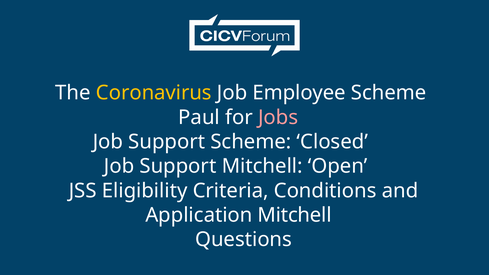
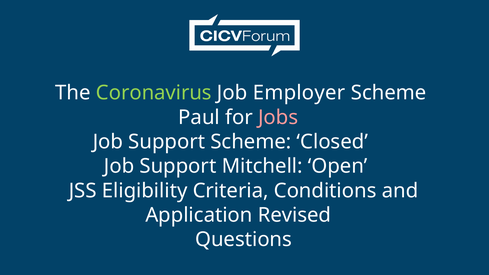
Coronavirus colour: yellow -> light green (154, 93)
Employee: Employee -> Employer (299, 93)
Application Mitchell: Mitchell -> Revised (294, 215)
